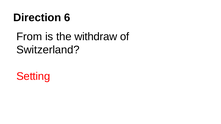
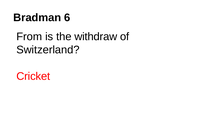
Direction: Direction -> Bradman (37, 18)
Setting: Setting -> Cricket (33, 76)
